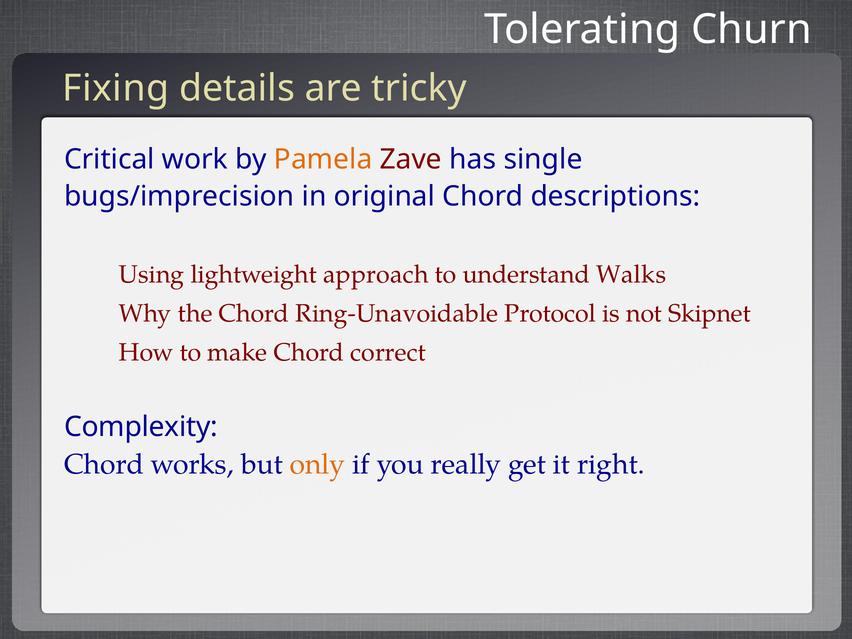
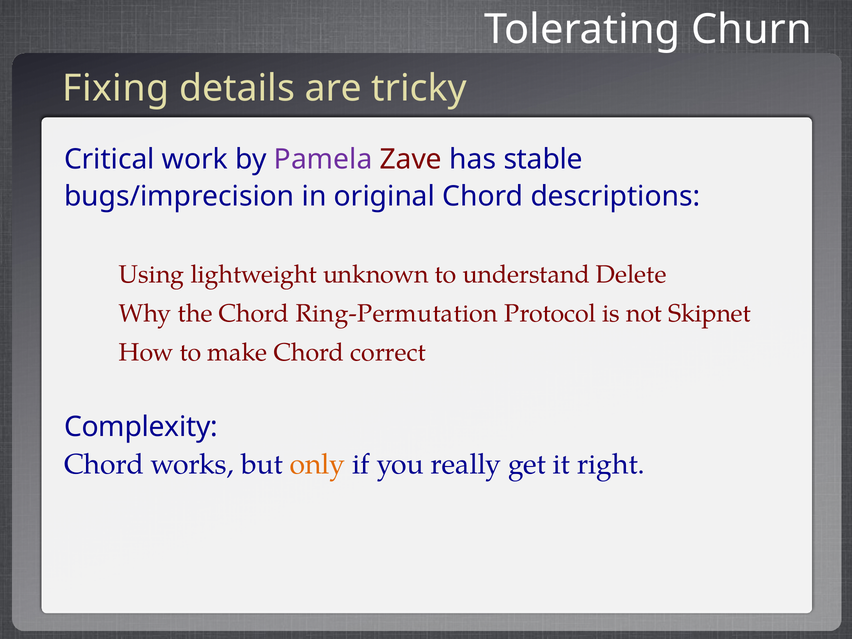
Pamela colour: orange -> purple (323, 159)
single: single -> stable (543, 159)
approach: approach -> unknown (376, 275)
Walks: Walks -> Delete (631, 275)
Ring-Unavoidable: Ring-Unavoidable -> Ring-Permutation (397, 313)
